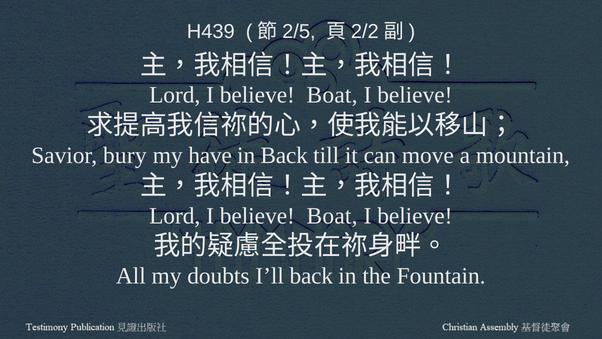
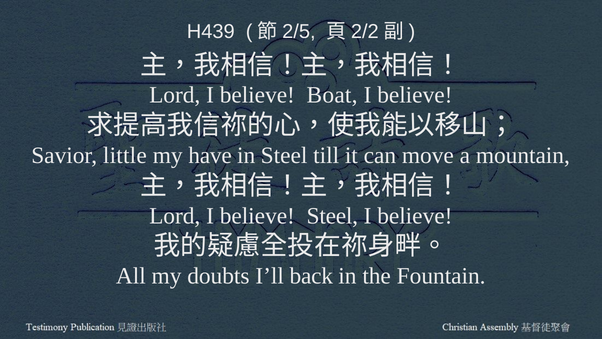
bury: bury -> little (125, 155)
in Back: Back -> Steel (284, 155)
Boat: Boat -> Steel (332, 216)
